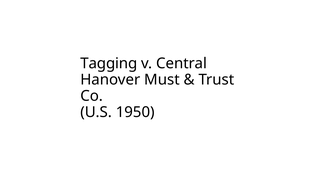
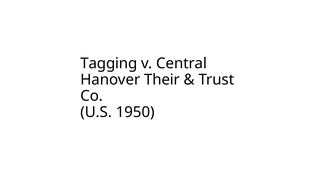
Must: Must -> Their (162, 80)
